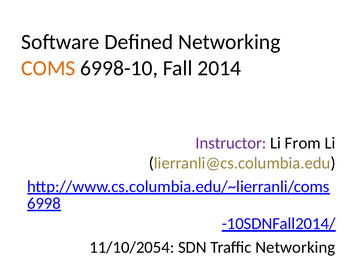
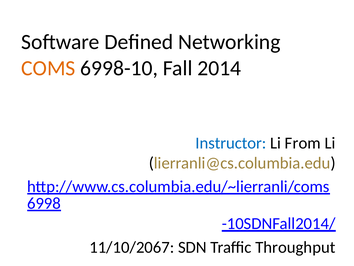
Instructor colour: purple -> blue (231, 143)
11/10/2054: 11/10/2054 -> 11/10/2067 (132, 247)
Traffic Networking: Networking -> Throughput (295, 247)
